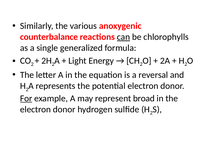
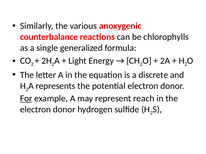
can underline: present -> none (123, 37)
reversal: reversal -> discrete (153, 75)
broad: broad -> reach (144, 99)
